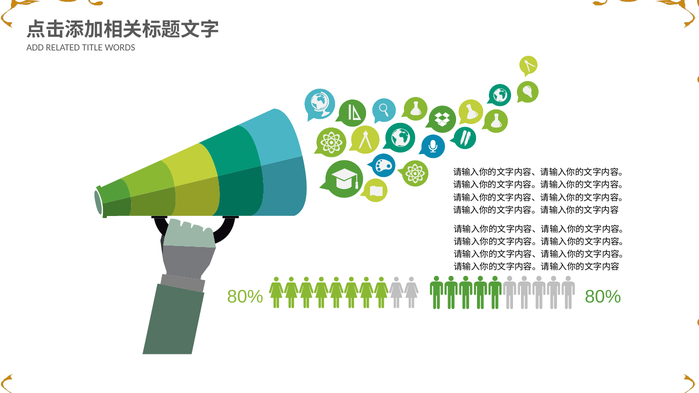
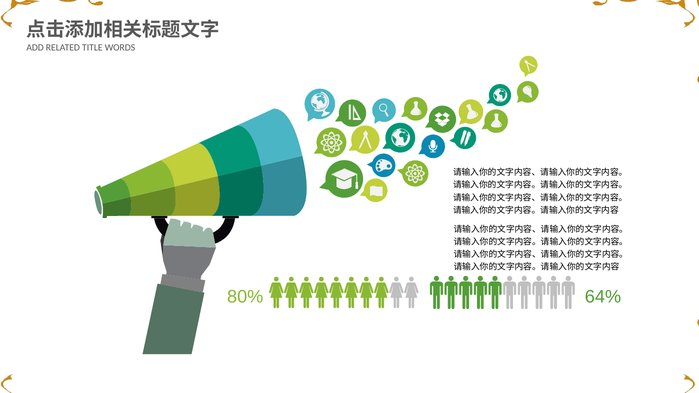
80% 80%: 80% -> 64% (603, 297)
